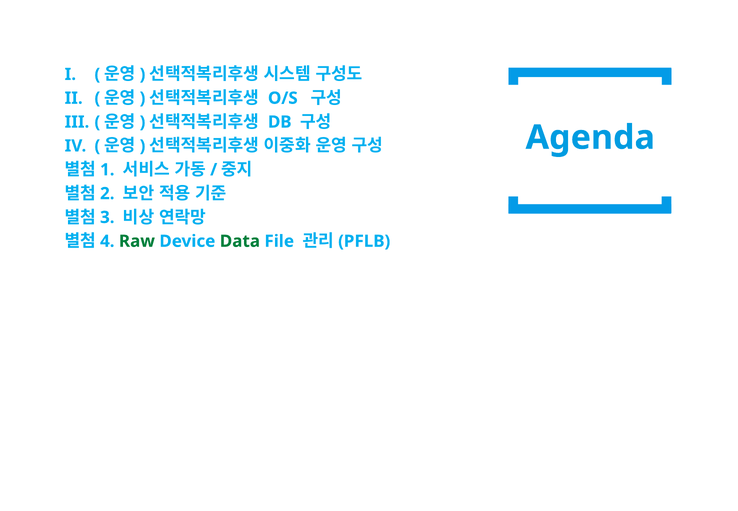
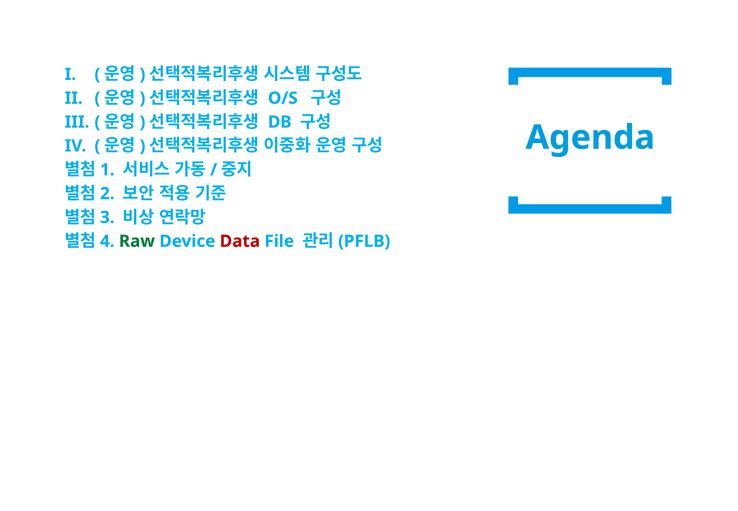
Data colour: green -> red (240, 241)
